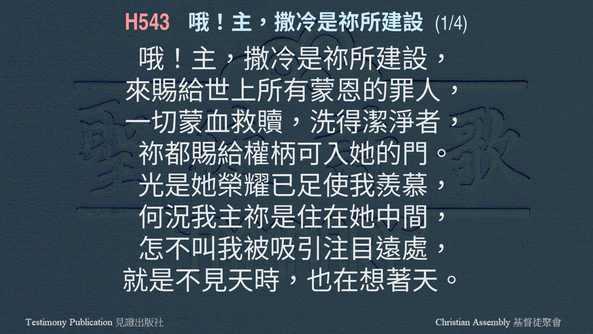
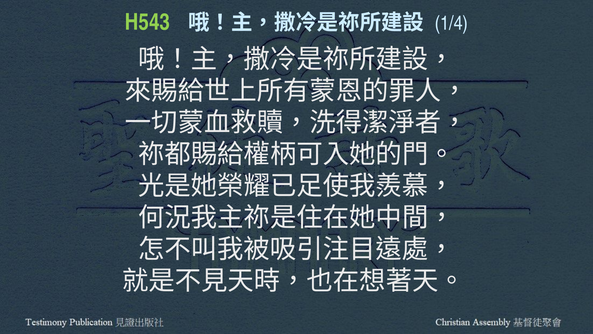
H543 colour: pink -> light green (147, 22)
